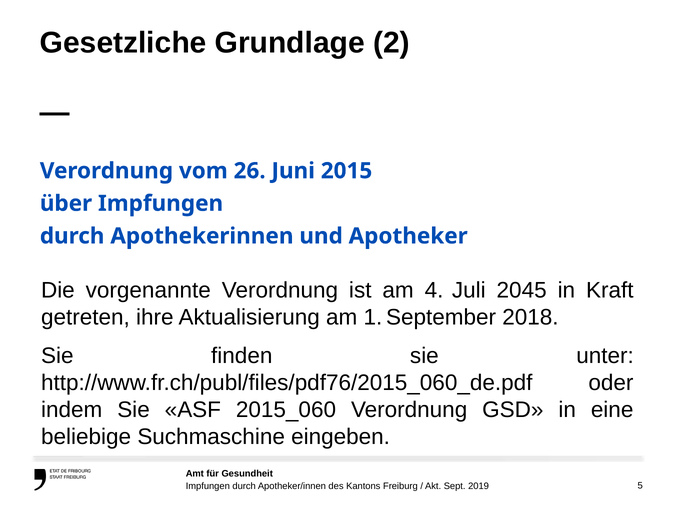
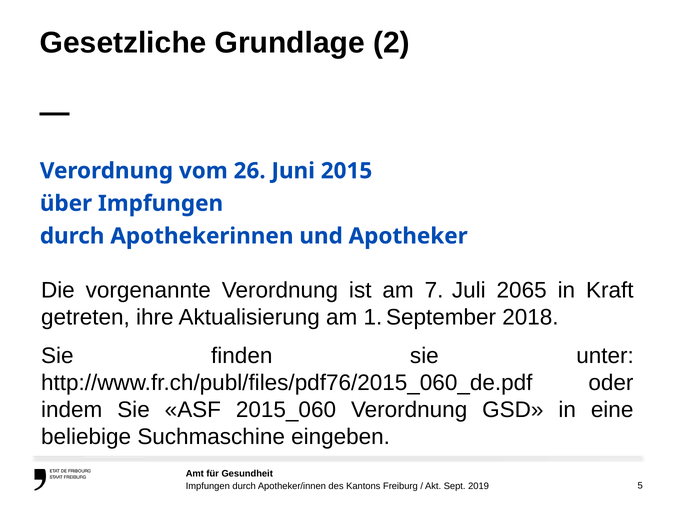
4: 4 -> 7 (434, 291)
2045: 2045 -> 2065 (522, 291)
